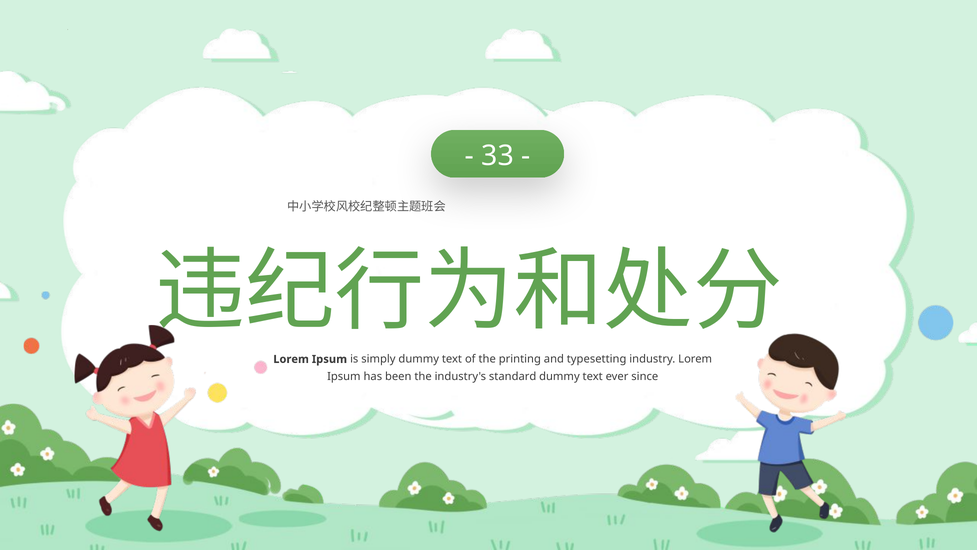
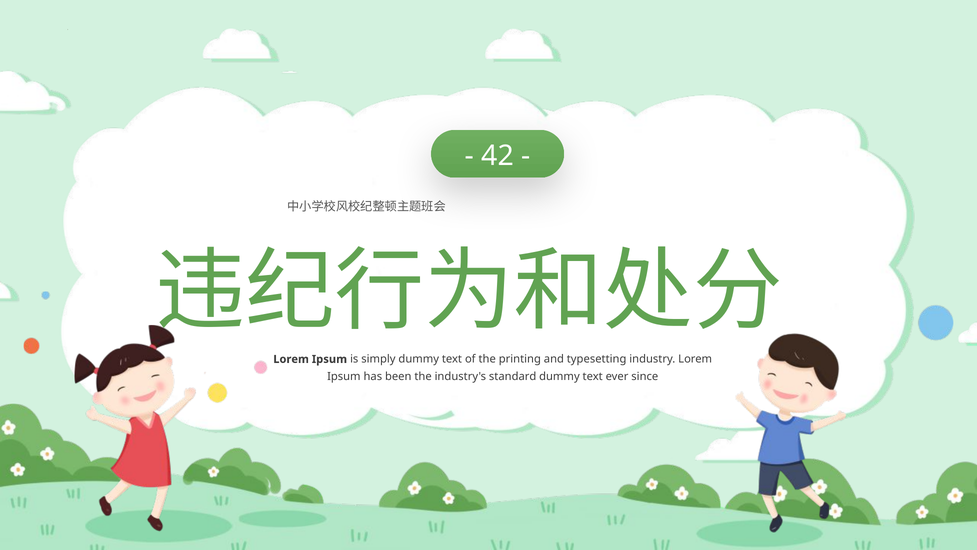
33: 33 -> 42 (498, 156)
